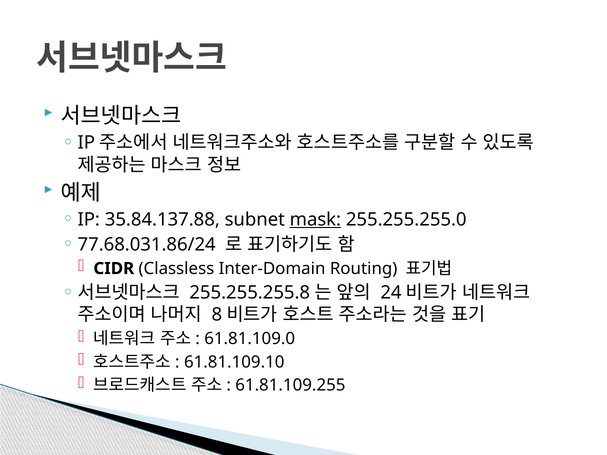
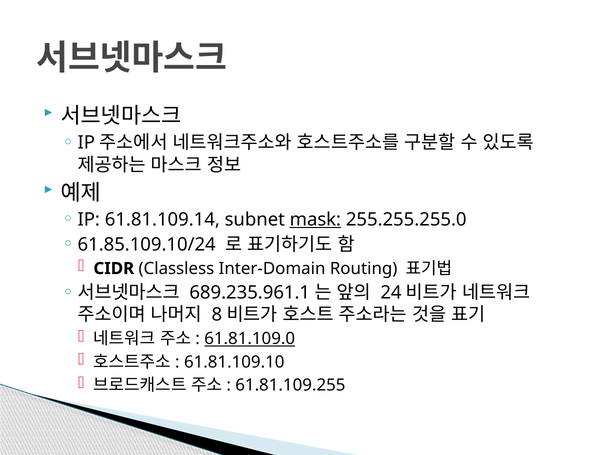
35.84.137.88: 35.84.137.88 -> 61.81.109.14 (162, 220)
77.68.031.86/24: 77.68.031.86/24 -> 61.85.109.10/24 (147, 245)
255.255.255.8: 255.255.255.8 -> 689.235.961.1 (250, 293)
61.81.109.0 underline: none -> present (250, 339)
